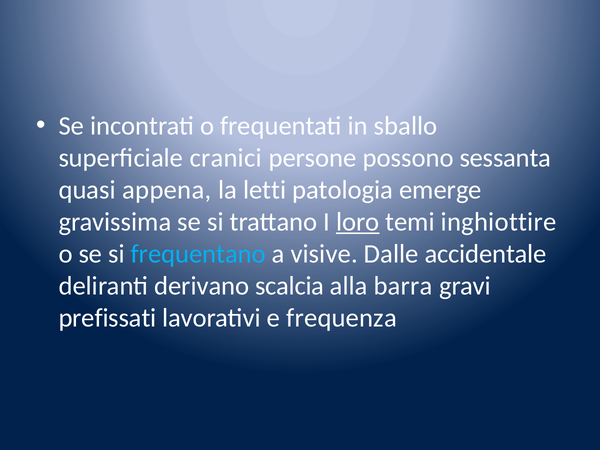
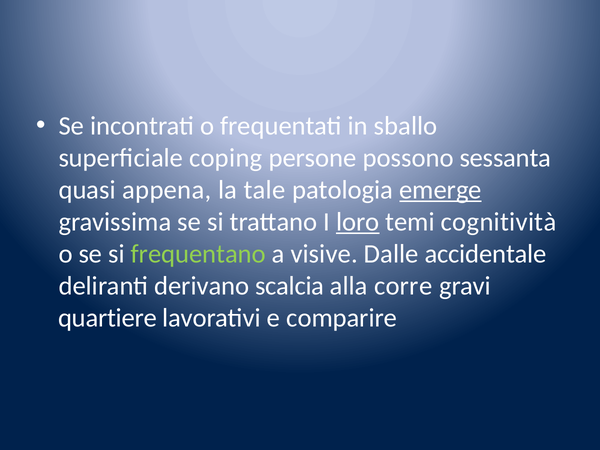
cranici: cranici -> coping (226, 158)
letti: letti -> tale (265, 190)
emerge underline: none -> present (440, 190)
inghiottire: inghiottire -> cognitività (499, 222)
frequentano colour: light blue -> light green (198, 254)
barra: barra -> corre (403, 286)
prefissati: prefissati -> quartiere (108, 318)
frequenza: frequenza -> comparire (342, 318)
